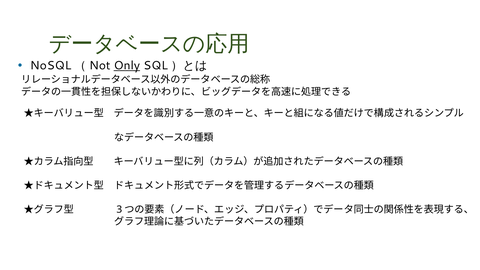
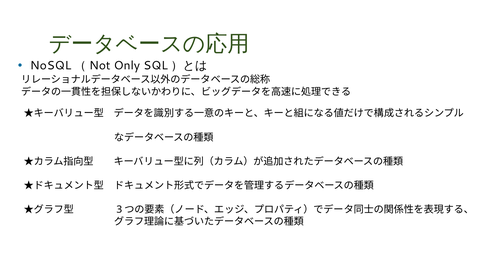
Only underline: present -> none (127, 66)
